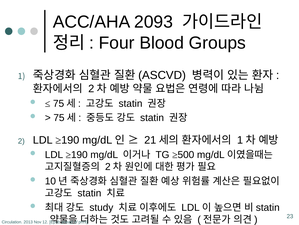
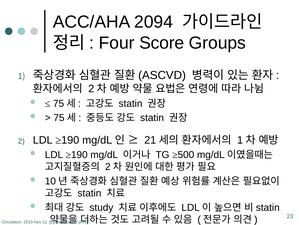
2093: 2093 -> 2094 (154, 22)
Blood: Blood -> Score (162, 43)
